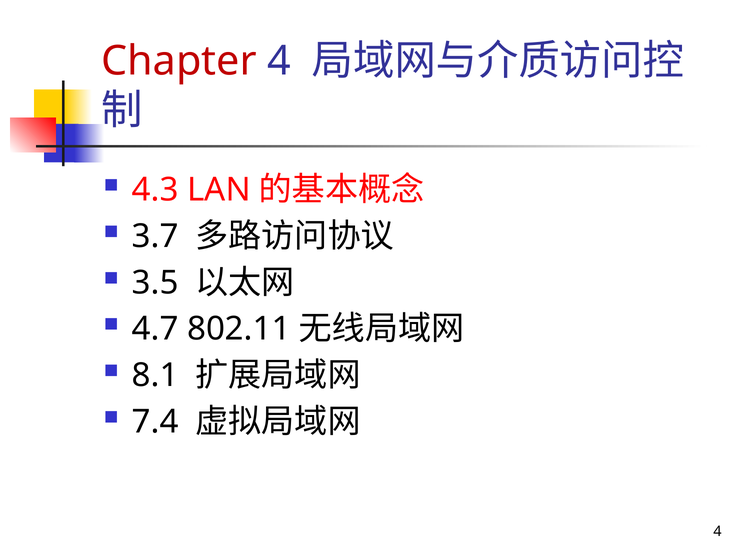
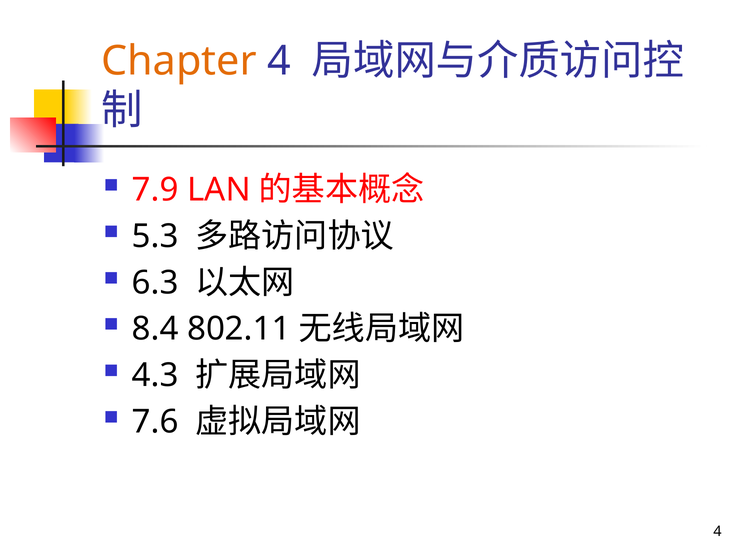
Chapter colour: red -> orange (179, 61)
4.3: 4.3 -> 7.9 (155, 190)
3.7: 3.7 -> 5.3 (155, 237)
3.5: 3.5 -> 6.3 (155, 283)
4.7: 4.7 -> 8.4 (155, 329)
8.1: 8.1 -> 4.3 (155, 376)
7.4: 7.4 -> 7.6 (155, 422)
